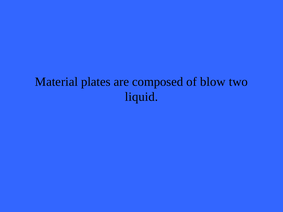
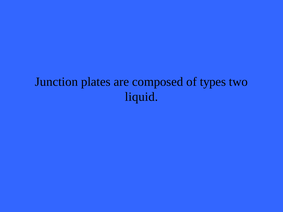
Material: Material -> Junction (56, 82)
blow: blow -> types (213, 82)
